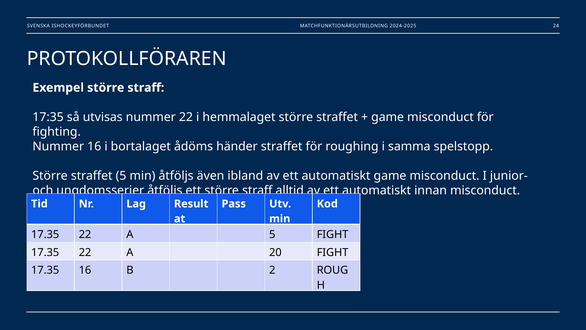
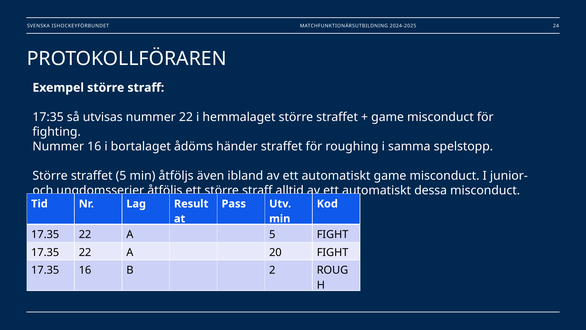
innan: innan -> dessa (431, 190)
